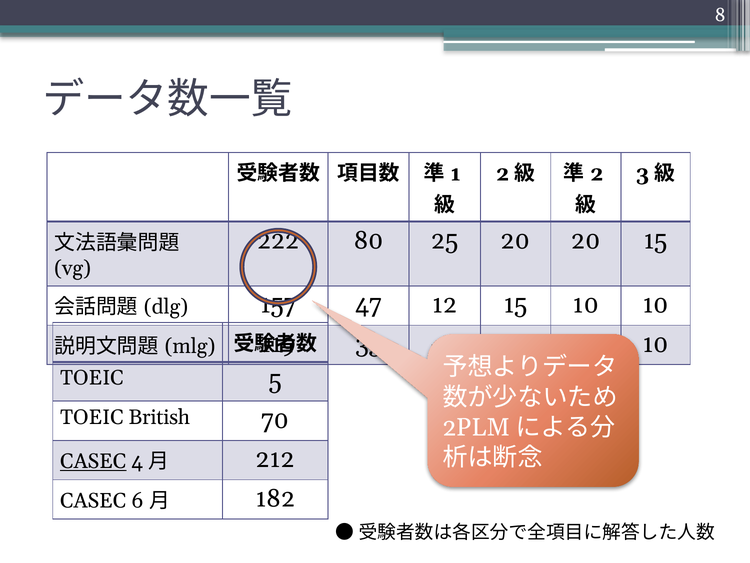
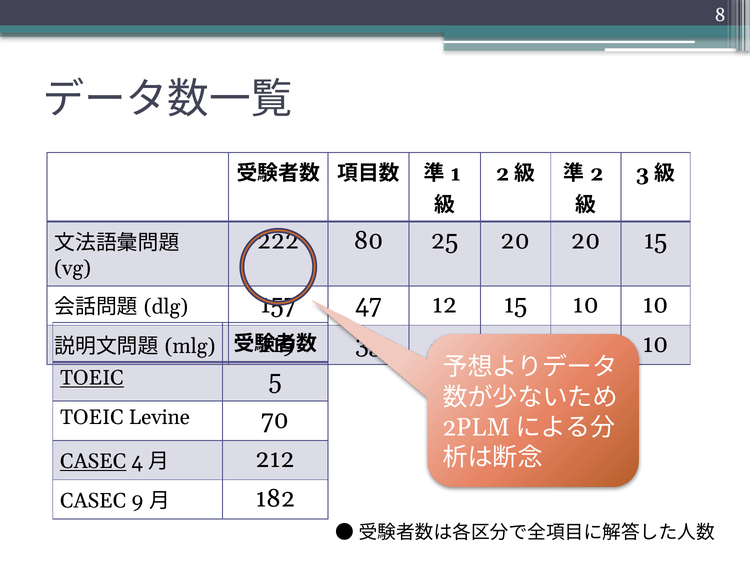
TOEIC underline: none -> present (92, 378)
British: British -> Levine (159, 417)
6: 6 -> 9 (137, 500)
